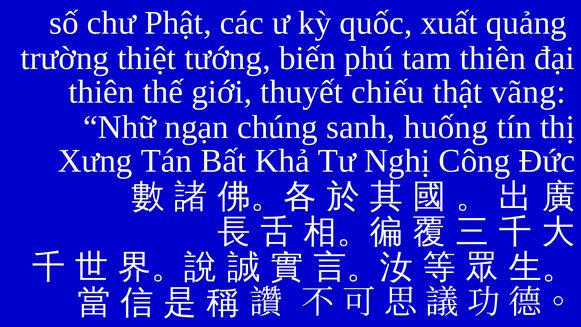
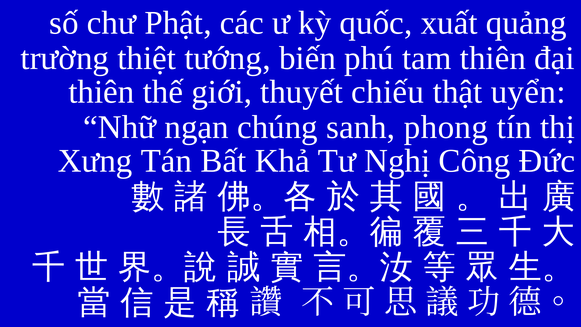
vãng: vãng -> uyển (528, 92)
huống: huống -> phong (446, 127)
